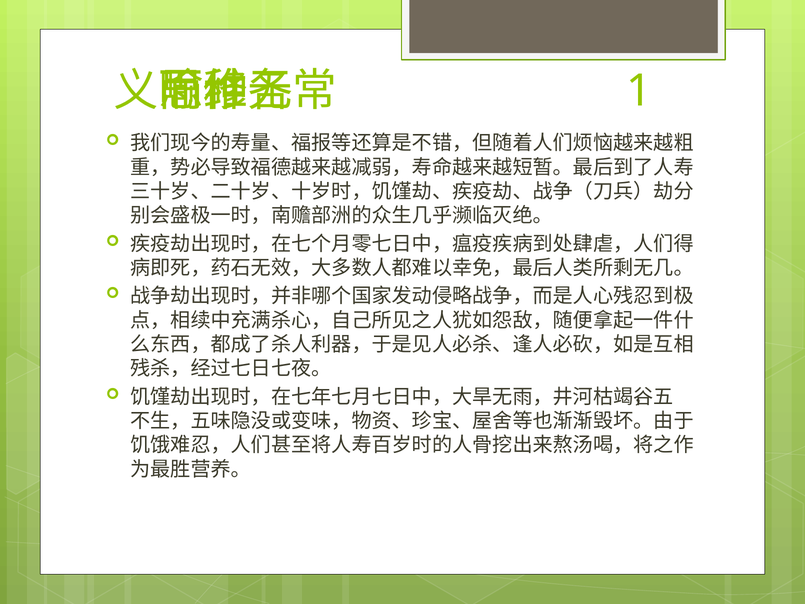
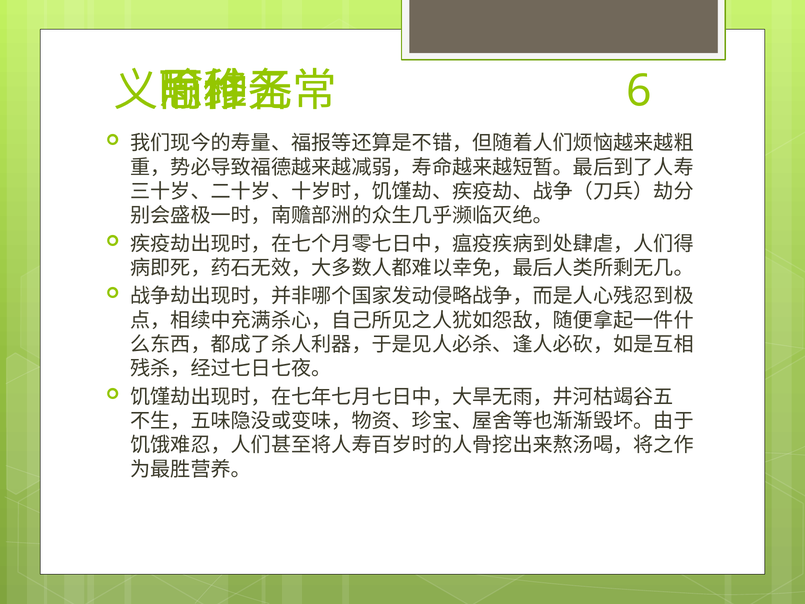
1: 1 -> 6 (639, 91)
